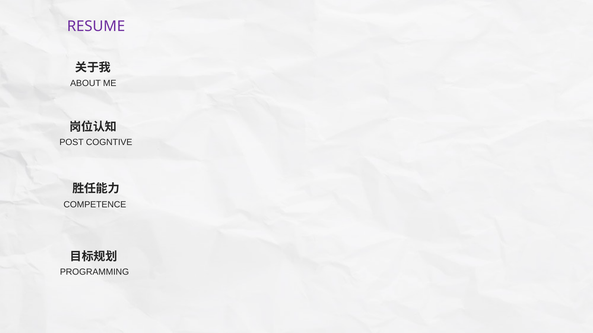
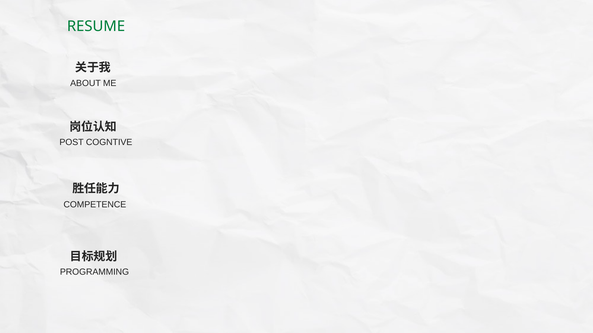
RESUME colour: purple -> green (96, 26)
